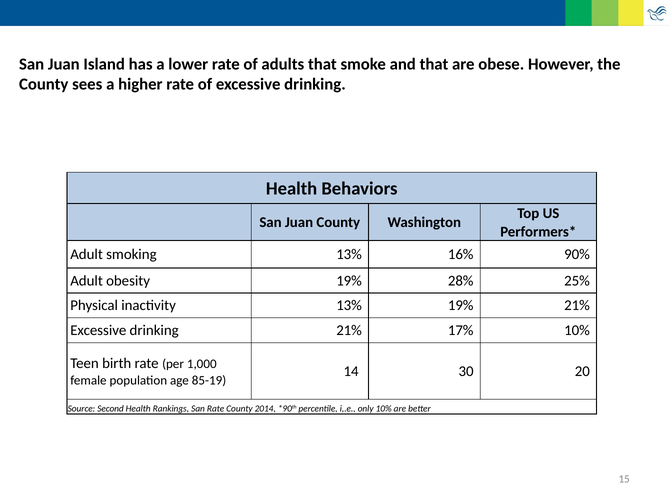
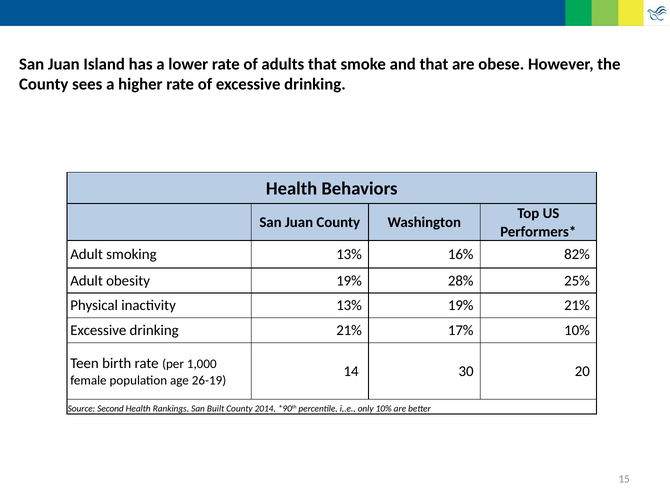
90%: 90% -> 82% (577, 255)
85-19: 85-19 -> 26-19 (209, 381)
San Rate: Rate -> Built (216, 409)
